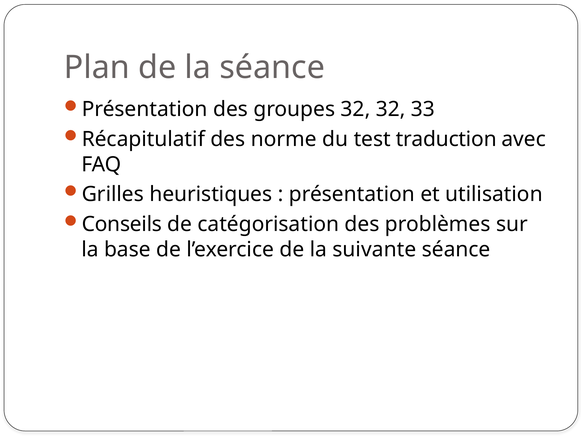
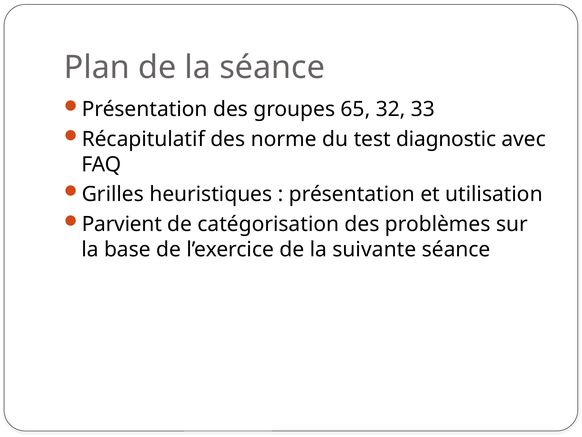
groupes 32: 32 -> 65 (355, 109)
traduction: traduction -> diagnostic (446, 139)
Conseils: Conseils -> Parvient (122, 224)
